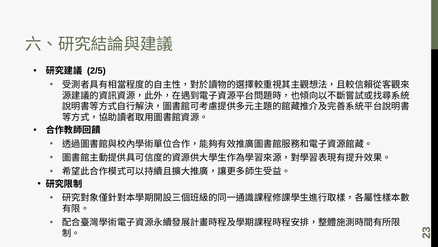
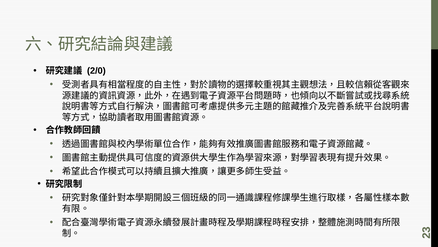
2/5: 2/5 -> 2/0 (96, 71)
